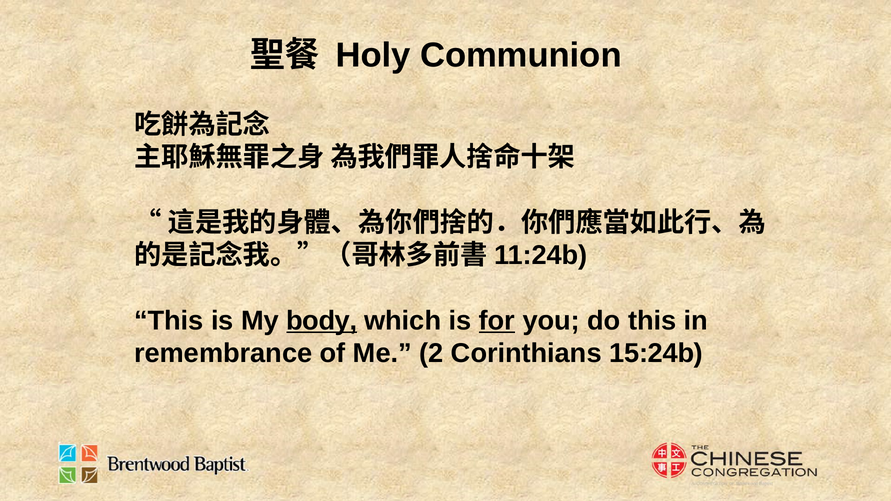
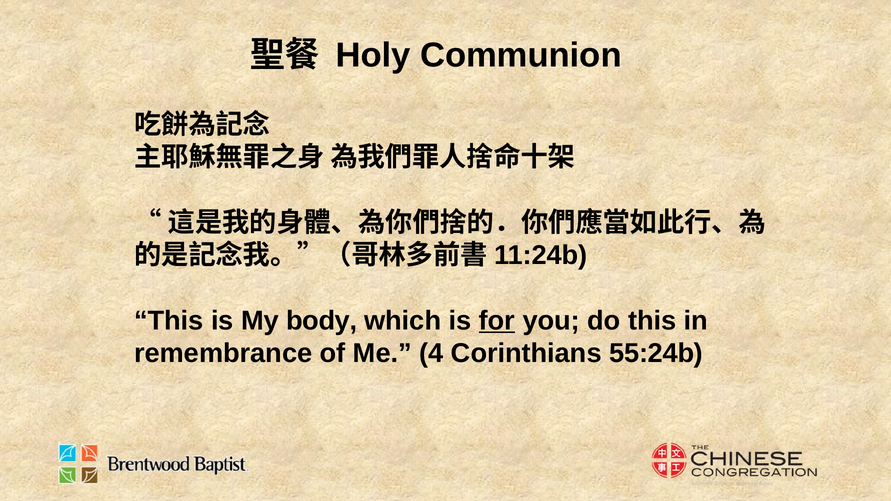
body underline: present -> none (322, 321)
2: 2 -> 4 (431, 353)
15:24b: 15:24b -> 55:24b (656, 353)
